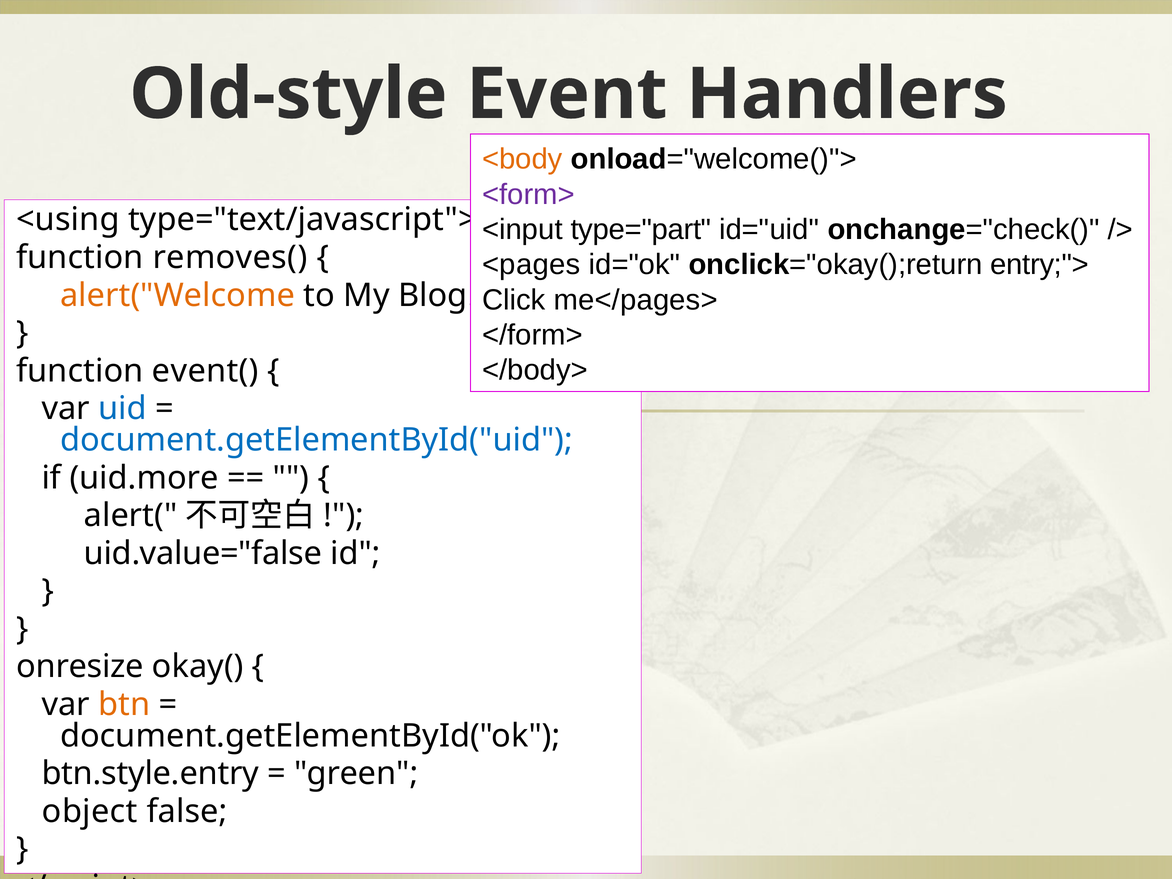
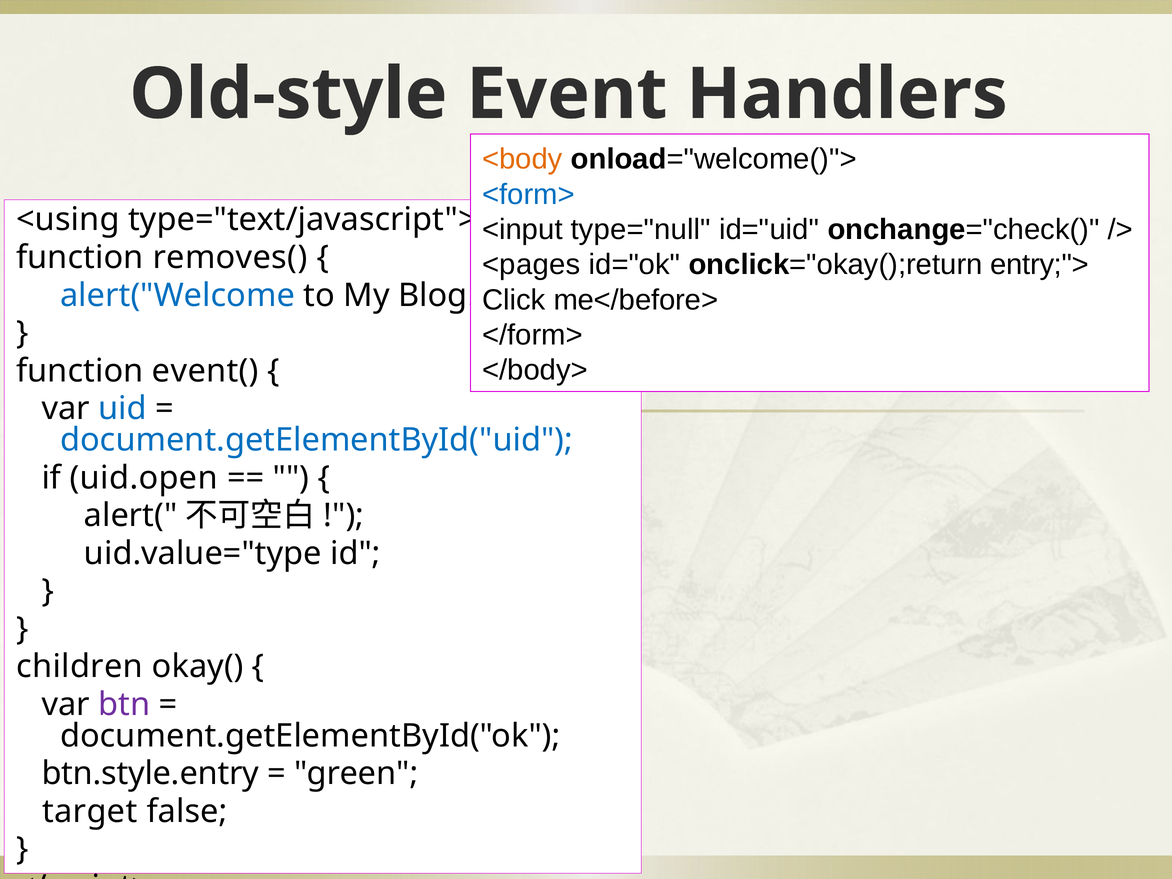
<form> colour: purple -> blue (528, 194)
type="part: type="part -> type="null (641, 230)
alert("Welcome colour: orange -> blue (178, 295)
me</pages>: me</pages> -> me</before> (636, 300)
uid.more: uid.more -> uid.open (144, 478)
uid.value="false: uid.value="false -> uid.value="type (203, 553)
onresize: onresize -> children (80, 667)
btn colour: orange -> purple (124, 704)
object: object -> target (90, 811)
